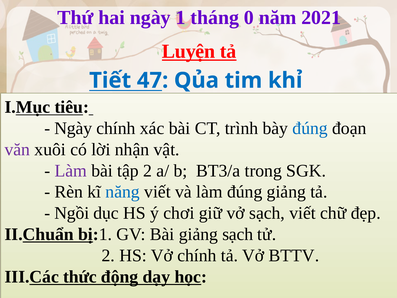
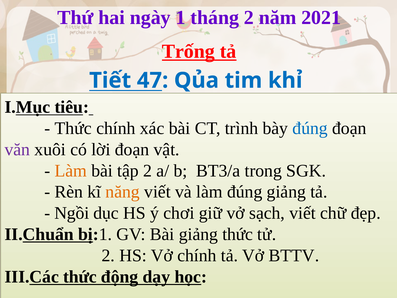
tháng 0: 0 -> 2 (249, 18)
Luyện: Luyện -> Trống (188, 51)
Ngày: Ngày -> Thức (73, 128)
lời nhận: nhận -> đoạn (132, 149)
Làm colour: purple -> orange (71, 171)
năng colour: blue -> orange (123, 192)
giảng sạch: sạch -> thức (238, 234)
